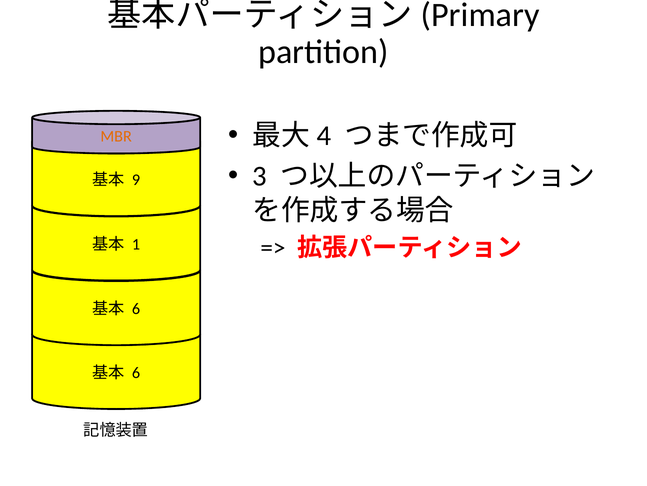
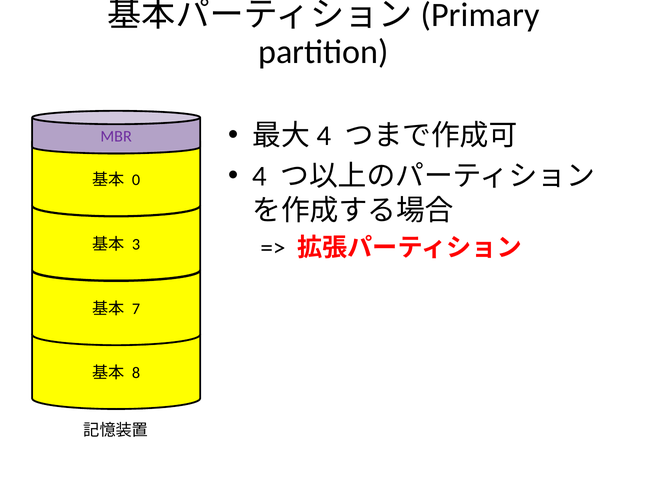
MBR colour: orange -> purple (116, 136)
3: 3 -> 4 (260, 176)
9: 9 -> 0 (136, 180)
1: 1 -> 3 (136, 244)
6: 6 -> 7 (136, 308)
6: 6 -> 8 (136, 372)
